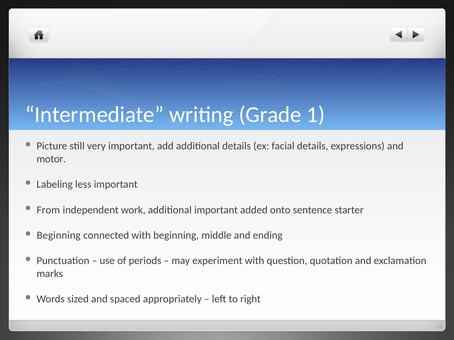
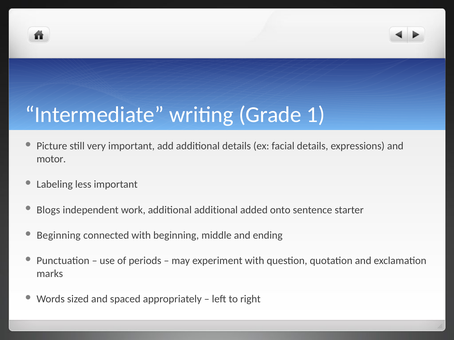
From: From -> Blogs (48, 210)
additional important: important -> additional (216, 210)
